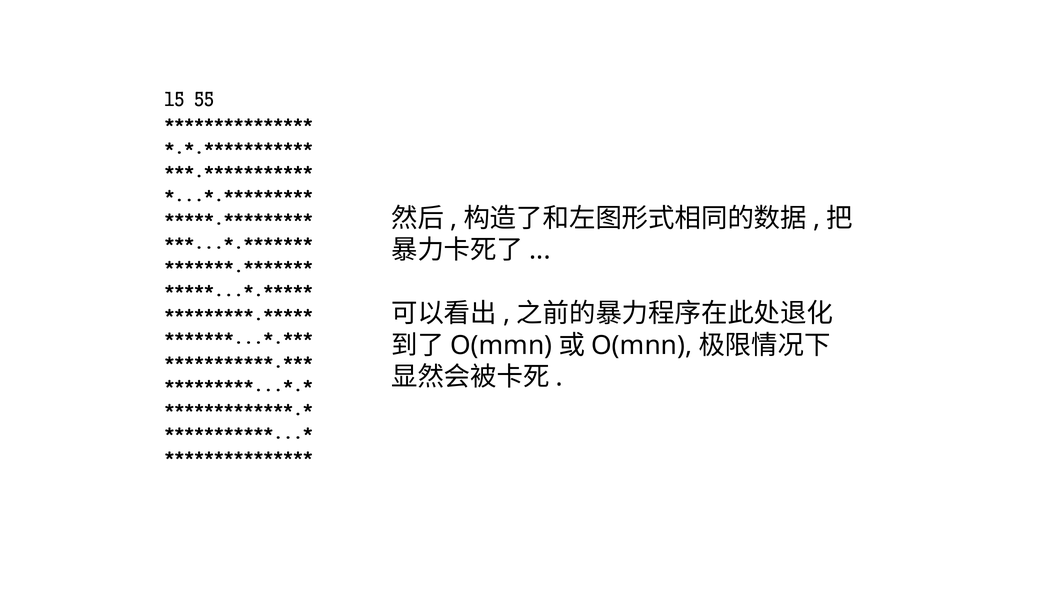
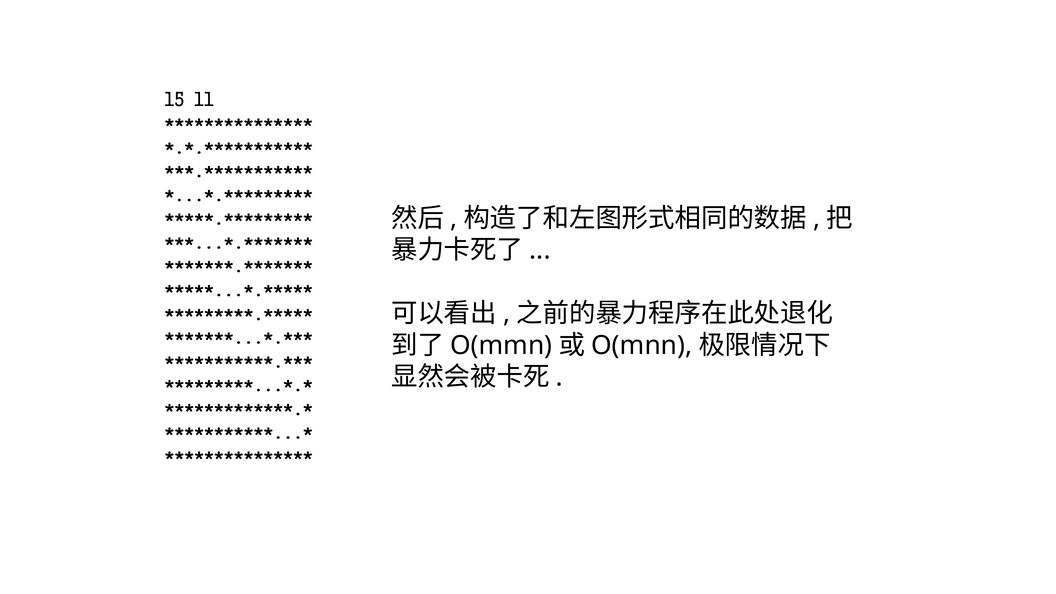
55: 55 -> 11 (204, 100)
